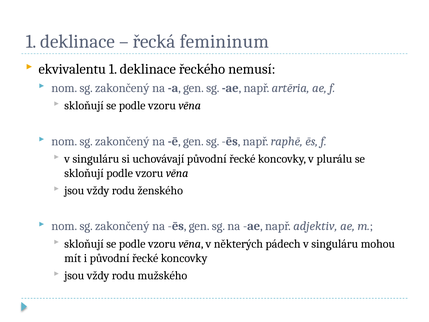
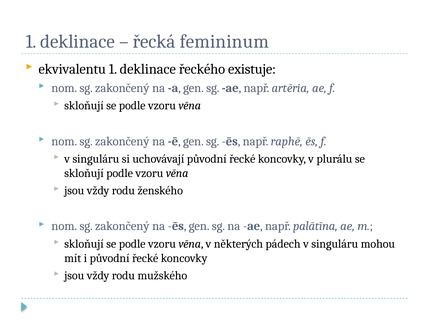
nemusí: nemusí -> existuje (252, 69)
adjektiv: adjektiv -> palātīna (315, 226)
